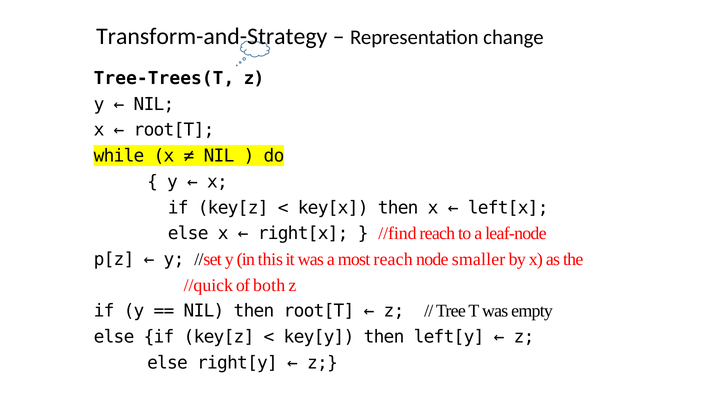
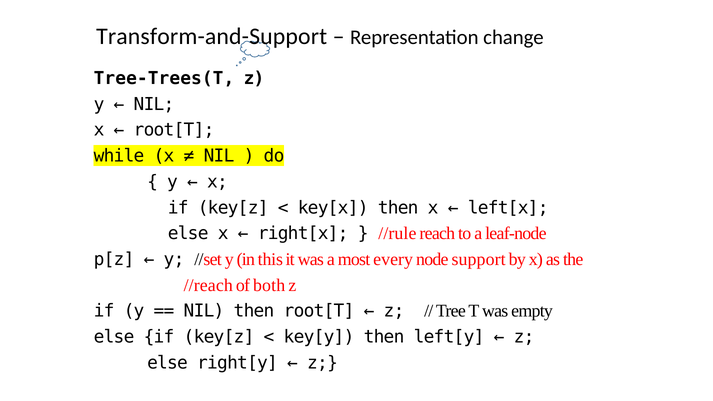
Transform-and-Strategy: Transform-and-Strategy -> Transform-and-Support (212, 36)
//find: //find -> //rule (397, 234)
most reach: reach -> every (393, 259)
smaller: smaller -> support (479, 259)
//quick: //quick -> //reach (208, 285)
